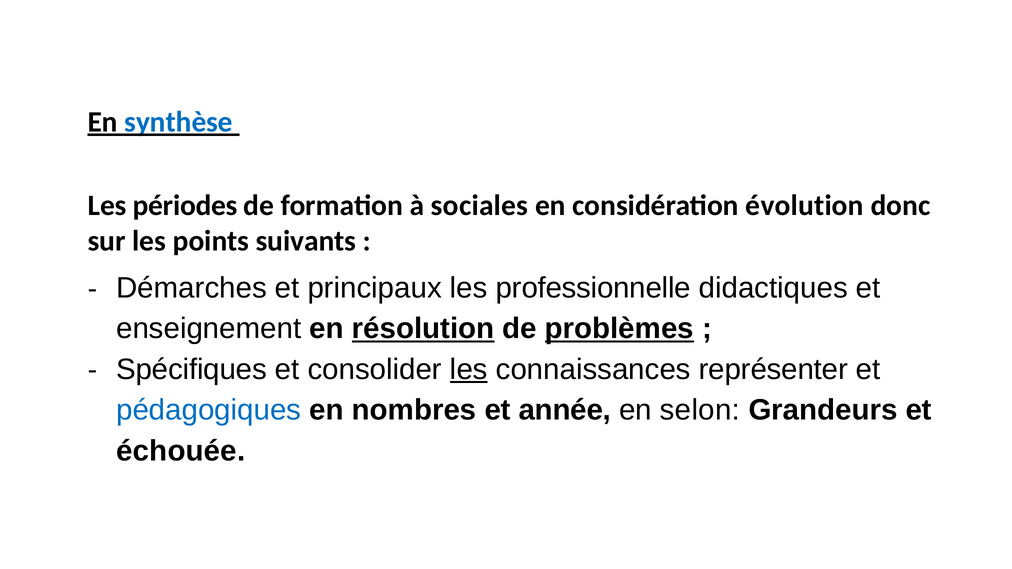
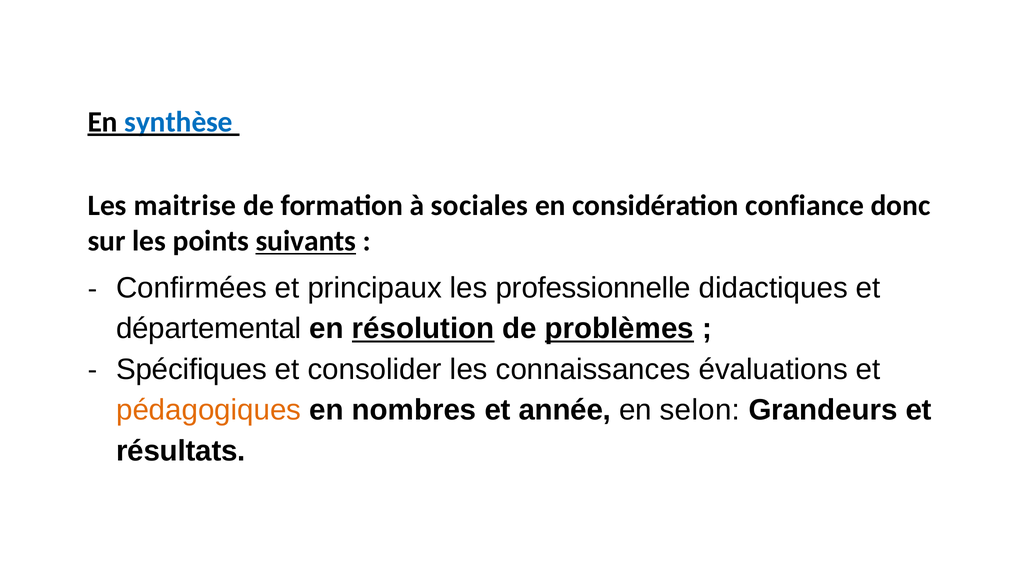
périodes: périodes -> maitrise (185, 206)
évolution: évolution -> confiance (805, 206)
suivants underline: none -> present (306, 241)
Démarches: Démarches -> Confirmées (191, 288)
enseignement: enseignement -> départemental (209, 329)
les underline: present -> none (469, 370)
représenter: représenter -> évaluations (773, 370)
pédagogiques colour: blue -> orange (209, 410)
échouée: échouée -> résultats (181, 451)
